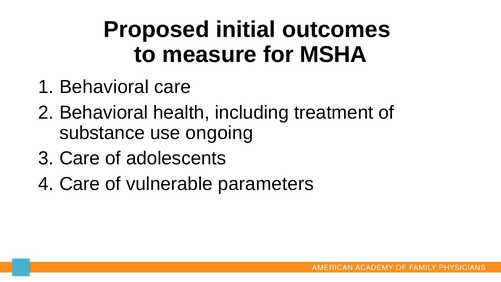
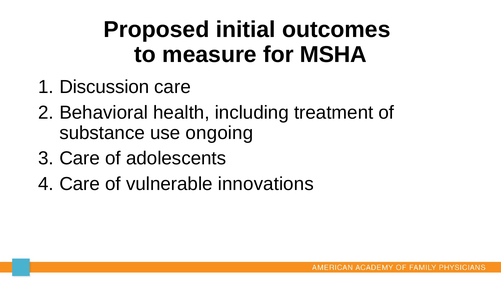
Behavioral: Behavioral -> Discussion (104, 87)
parameters: parameters -> innovations (266, 184)
